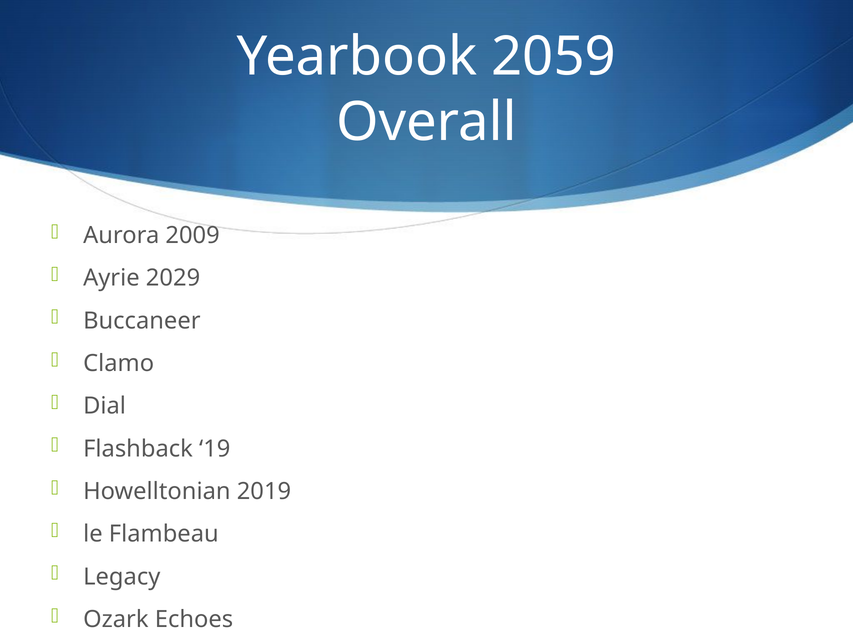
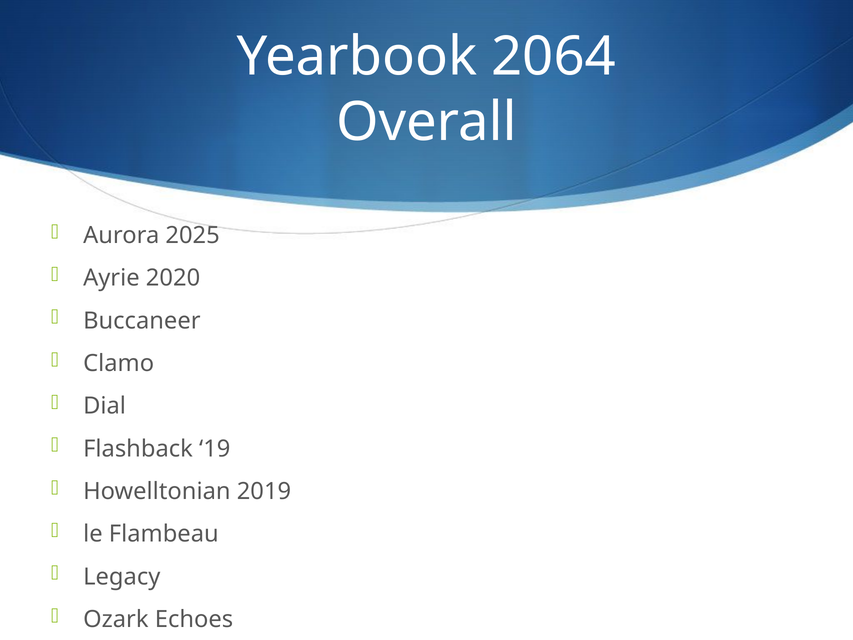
2059: 2059 -> 2064 (554, 57)
2009: 2009 -> 2025 (193, 235)
2029: 2029 -> 2020 (173, 278)
